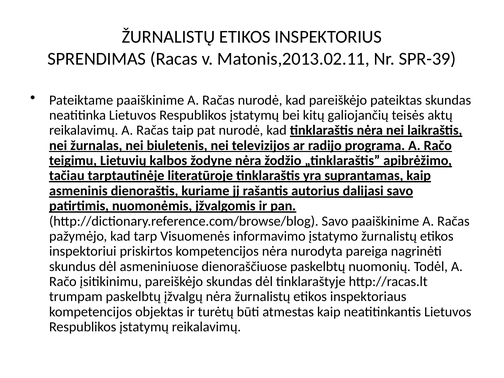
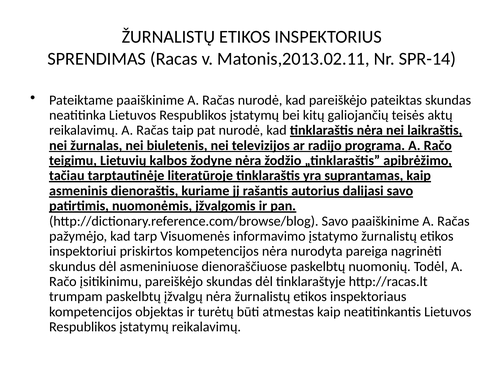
SPR-39: SPR-39 -> SPR-14 (427, 59)
